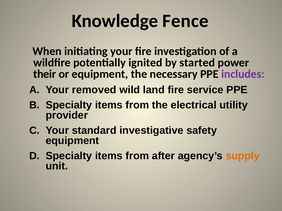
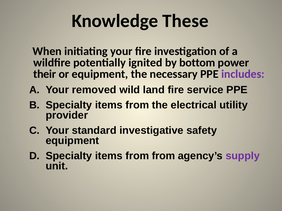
Fence: Fence -> These (185, 21)
started: started -> bottom (197, 63)
from after: after -> from (164, 156)
supply colour: orange -> purple (243, 156)
